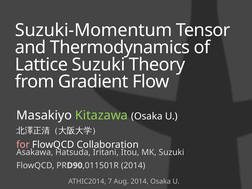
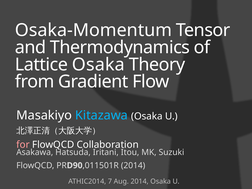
Suzuki-Momentum: Suzuki-Momentum -> Osaka-Momentum (94, 30)
Lattice Suzuki: Suzuki -> Osaka (98, 65)
Kitazawa colour: light green -> light blue (101, 115)
